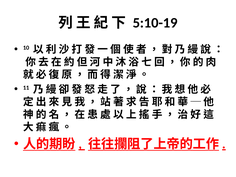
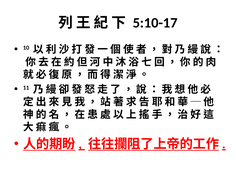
5:10-19: 5:10-19 -> 5:10-17 (155, 23)
